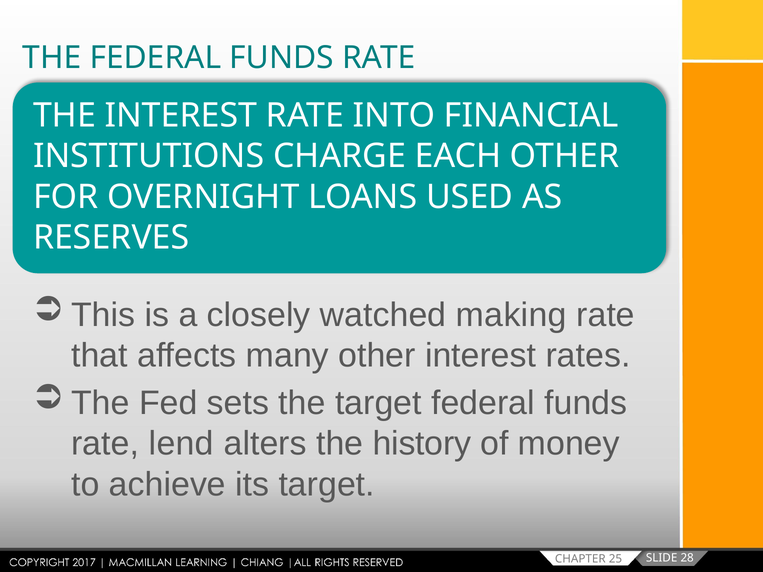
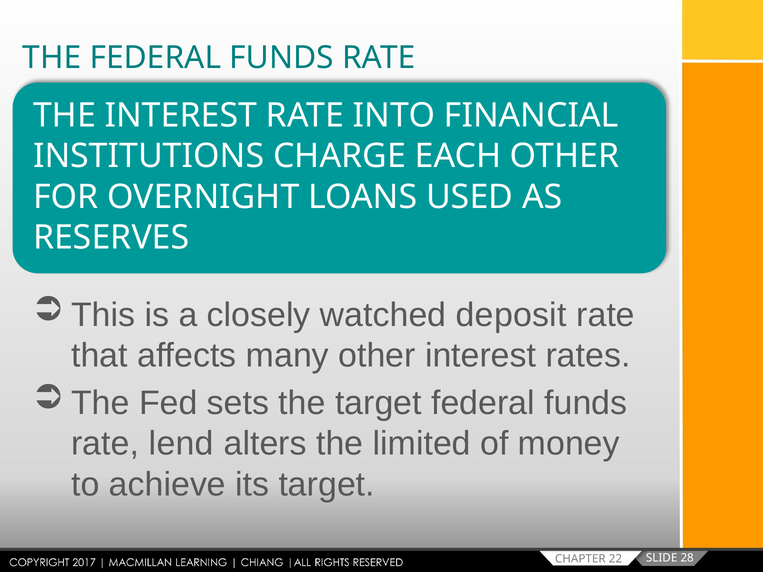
making: making -> deposit (511, 315)
history: history -> limited (422, 444)
25: 25 -> 22 (615, 559)
